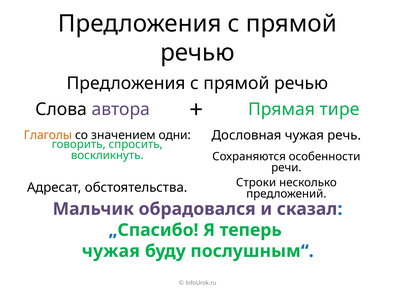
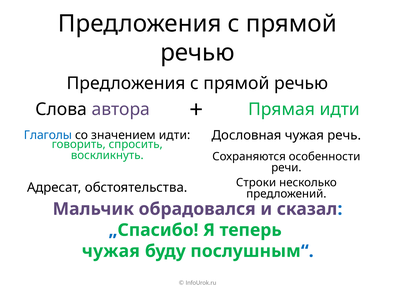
Прямая тире: тире -> идти (340, 110)
Глаголы colour: orange -> blue (48, 135)
значением одни: одни -> идти (175, 135)
